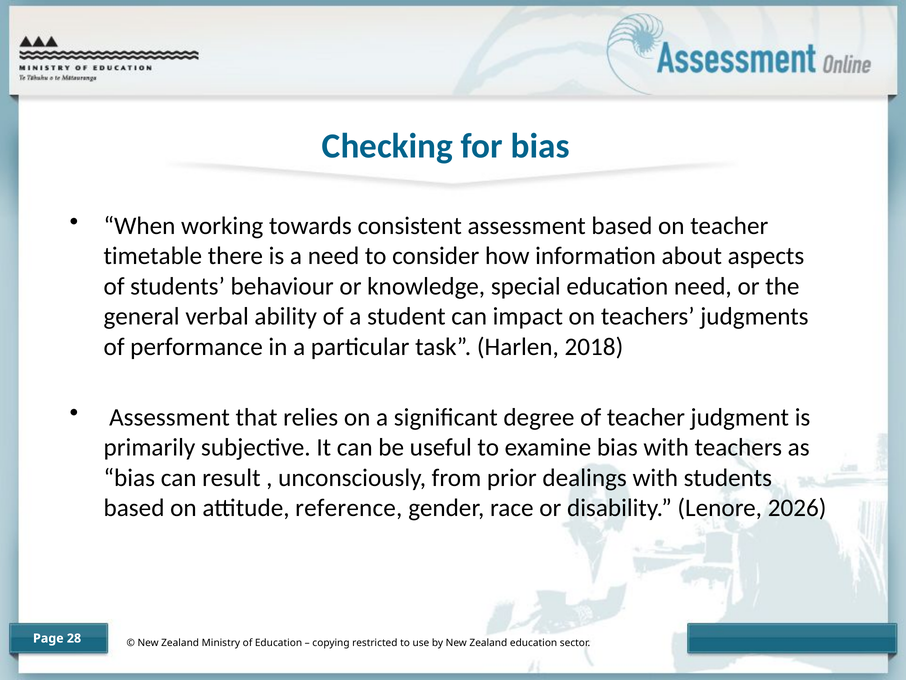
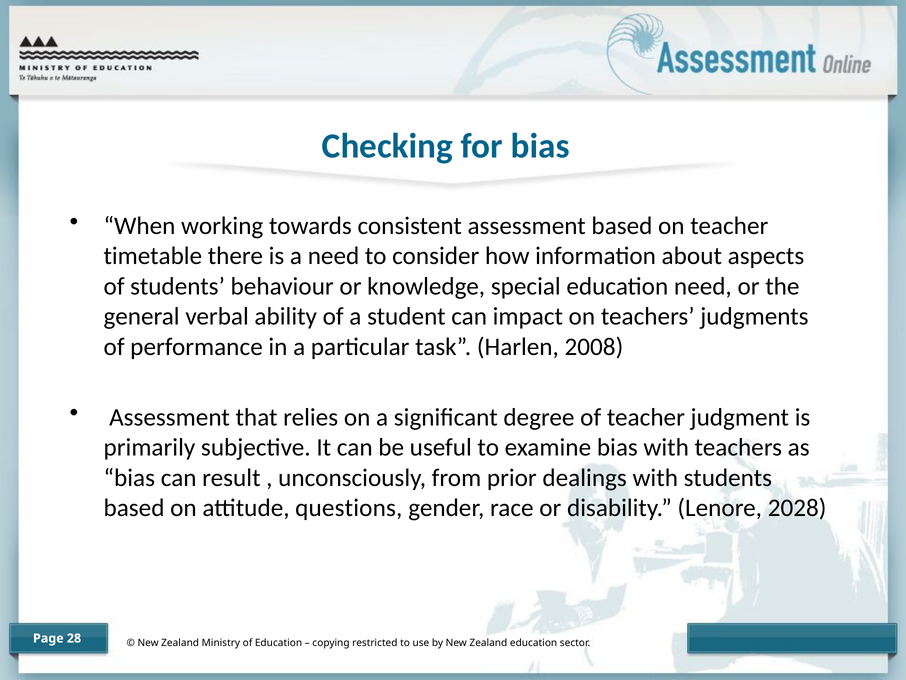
2018: 2018 -> 2008 (594, 346)
reference: reference -> questions (349, 508)
2026: 2026 -> 2028 (797, 508)
